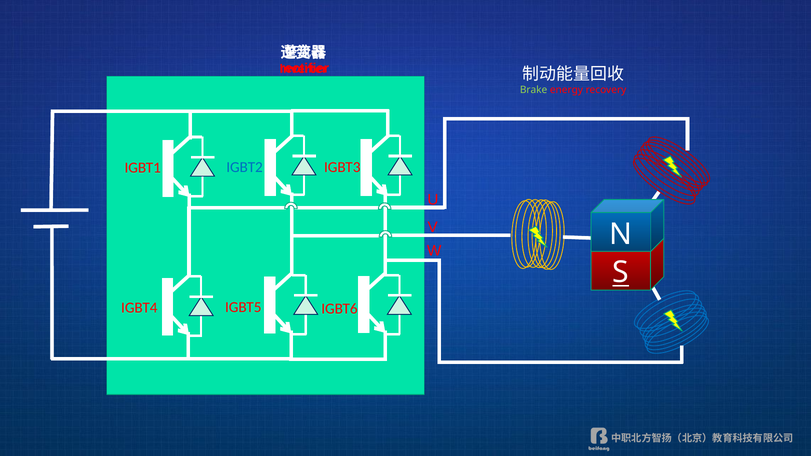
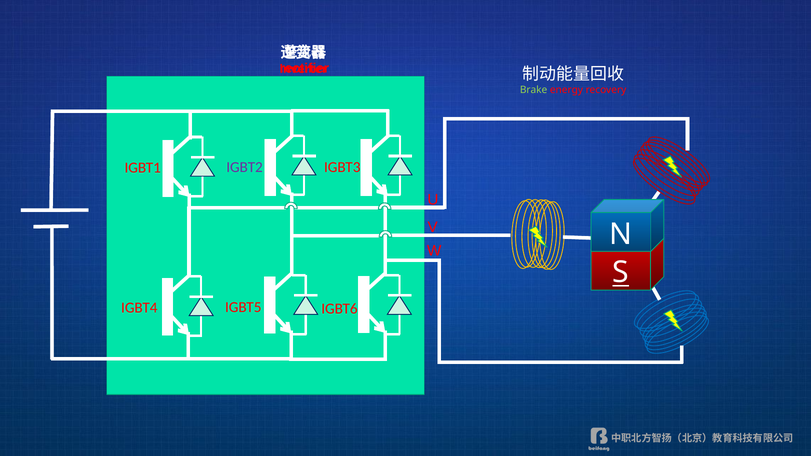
IGBT2 colour: blue -> purple (245, 167)
